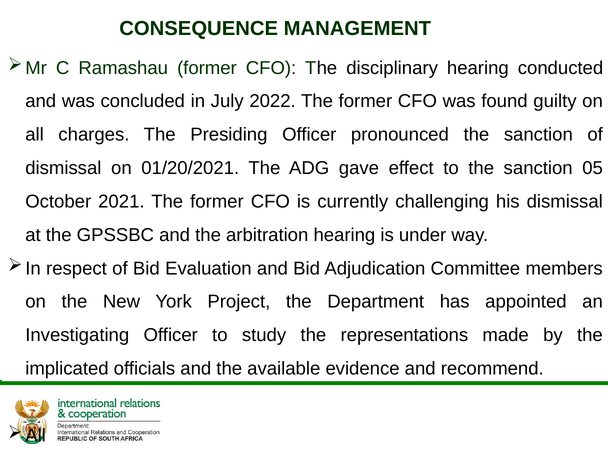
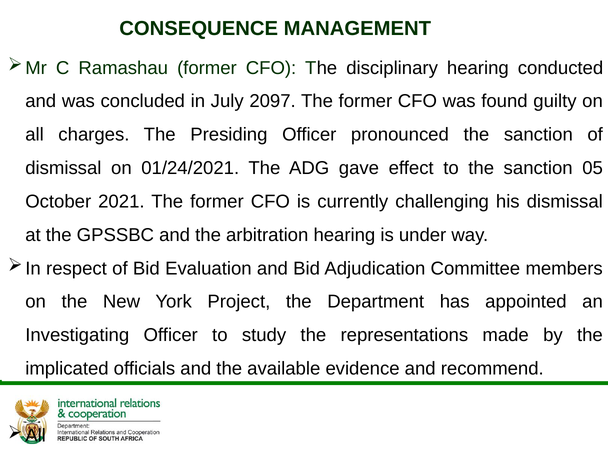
2022: 2022 -> 2097 (273, 101)
01/20/2021: 01/20/2021 -> 01/24/2021 (190, 168)
